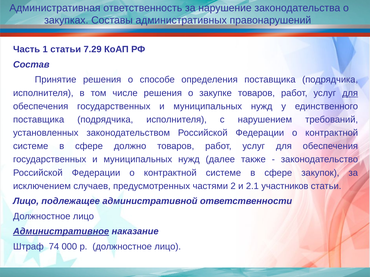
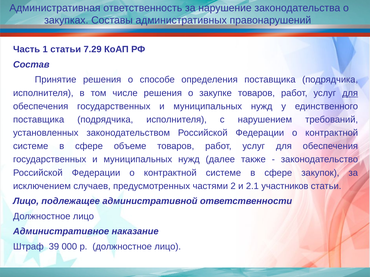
должно: должно -> объеме (130, 146)
Административное underline: present -> none (61, 232)
74: 74 -> 39 (54, 247)
